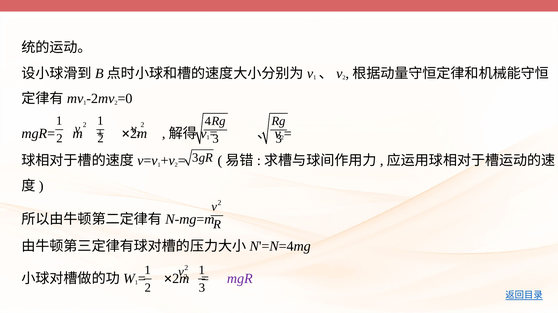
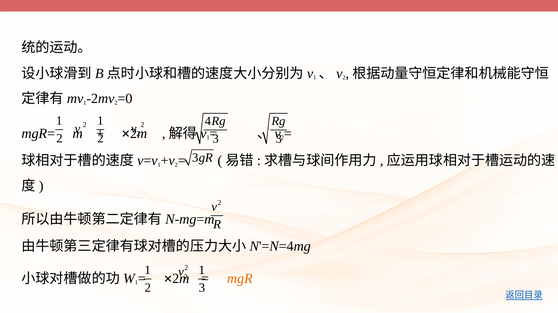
mgR colour: purple -> orange (240, 279)
